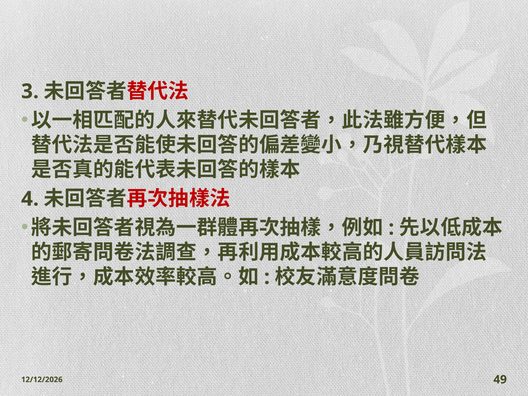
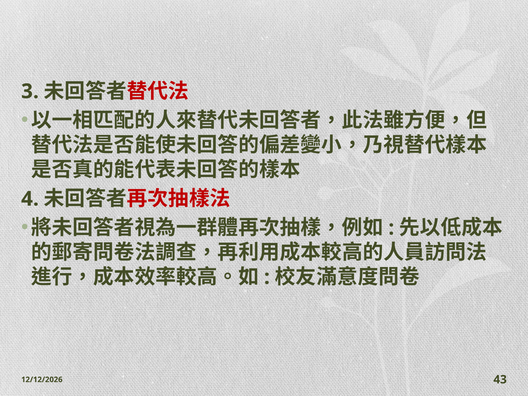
49: 49 -> 43 (500, 380)
